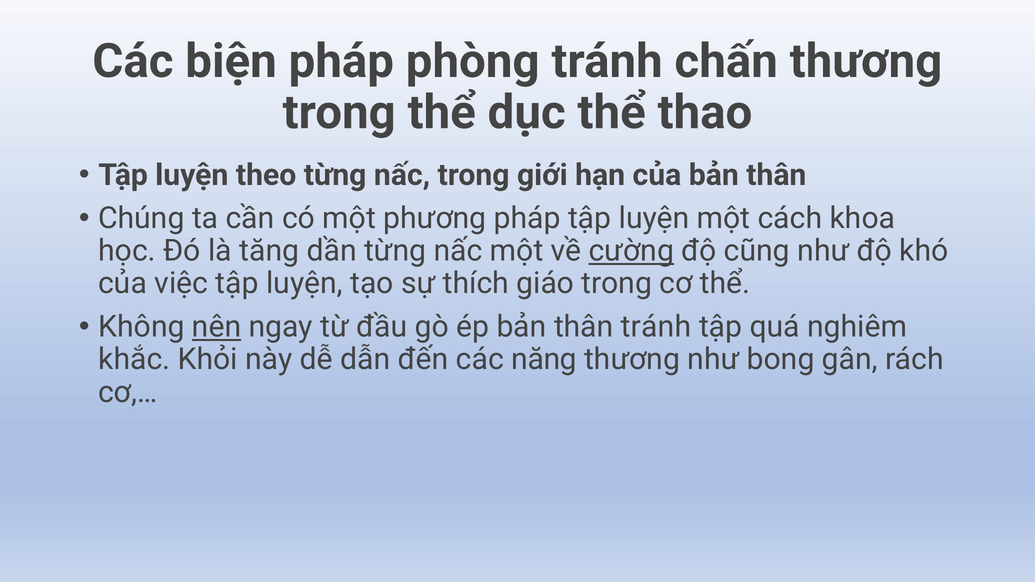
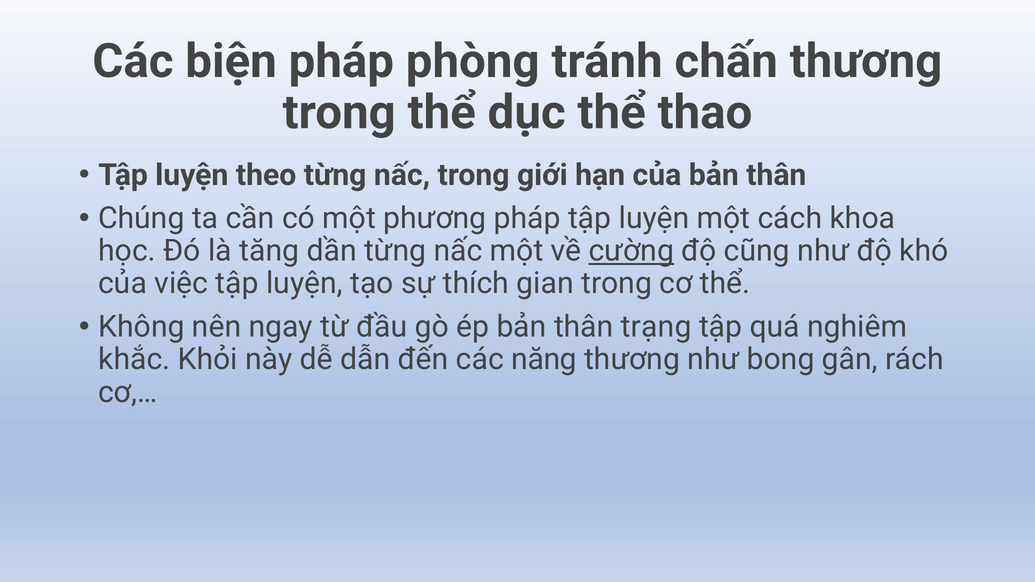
giáo: giáo -> gian (545, 284)
nên underline: present -> none (217, 327)
thân tránh: tránh -> trạng (656, 327)
